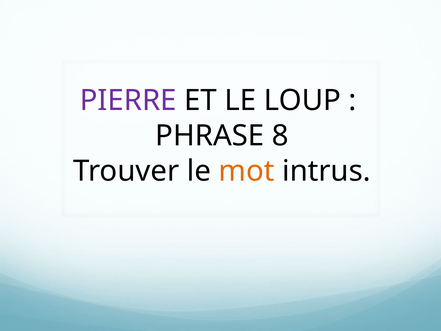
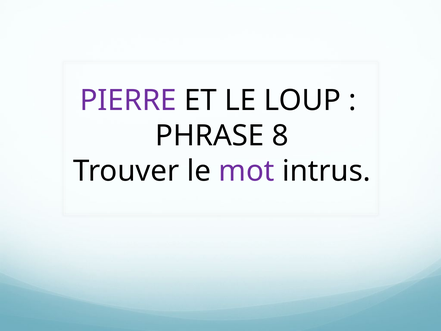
mot colour: orange -> purple (247, 171)
